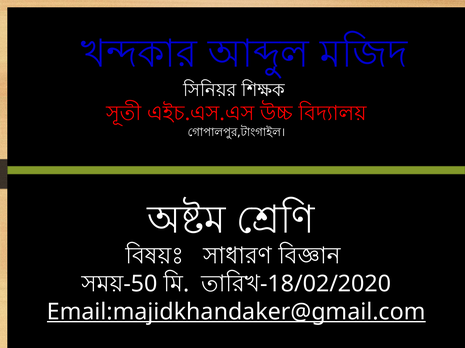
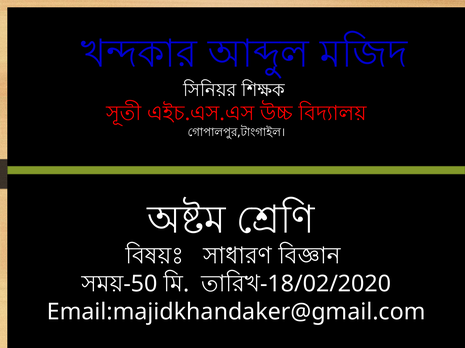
Email:majidkhandaker@gmail.com underline: present -> none (236, 312)
